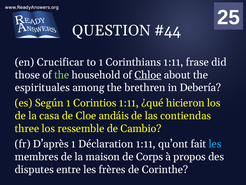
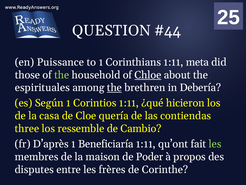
Crucificar: Crucificar -> Puissance (60, 62)
frase: frase -> meta (197, 62)
the underline: none -> present (114, 87)
andáis: andáis -> quería (114, 116)
Déclaration: Déclaration -> Beneficiaría (106, 144)
les colour: light blue -> light green (215, 144)
Corps: Corps -> Poder (150, 156)
